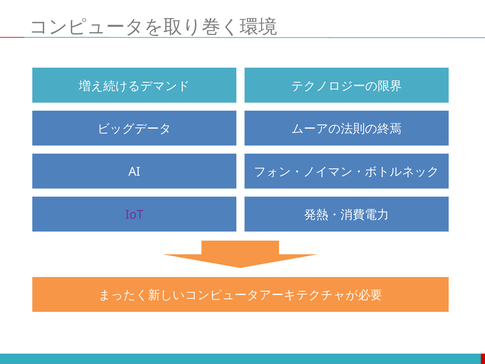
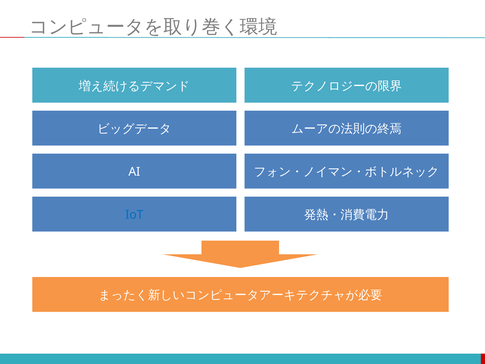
IoT colour: purple -> blue (134, 215)
